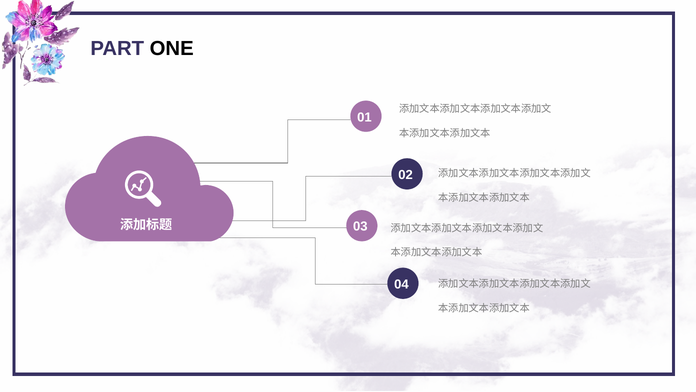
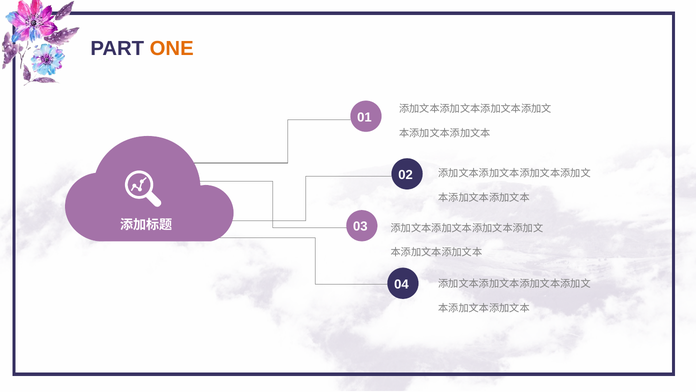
ONE colour: black -> orange (172, 49)
